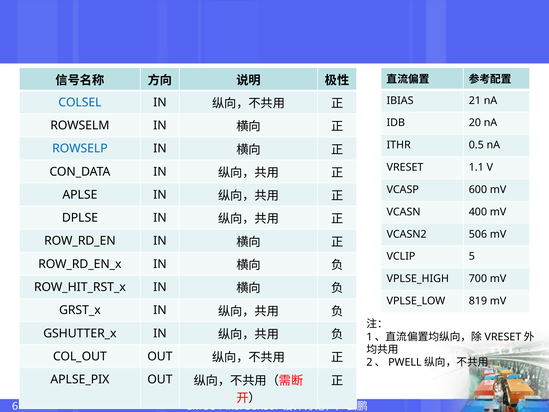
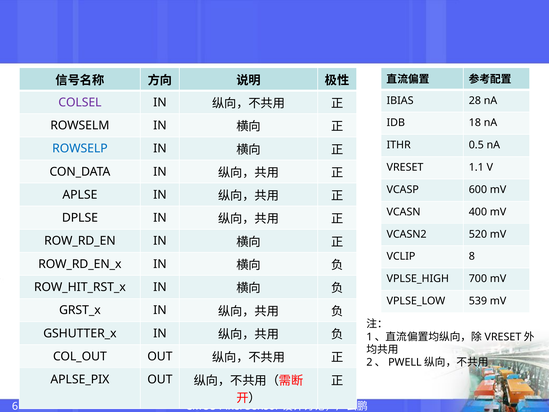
21: 21 -> 28 (475, 100)
COLSEL colour: blue -> purple (80, 102)
20: 20 -> 18 (475, 123)
506: 506 -> 520 (478, 234)
5: 5 -> 8 (472, 256)
819: 819 -> 539 (478, 301)
